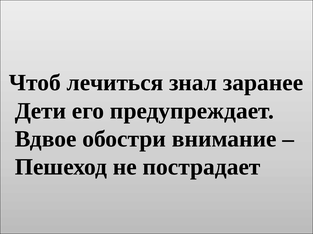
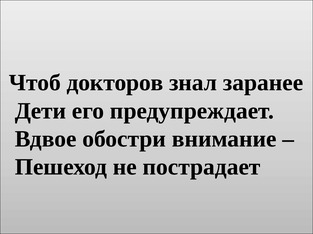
лечиться: лечиться -> докторов (115, 83)
